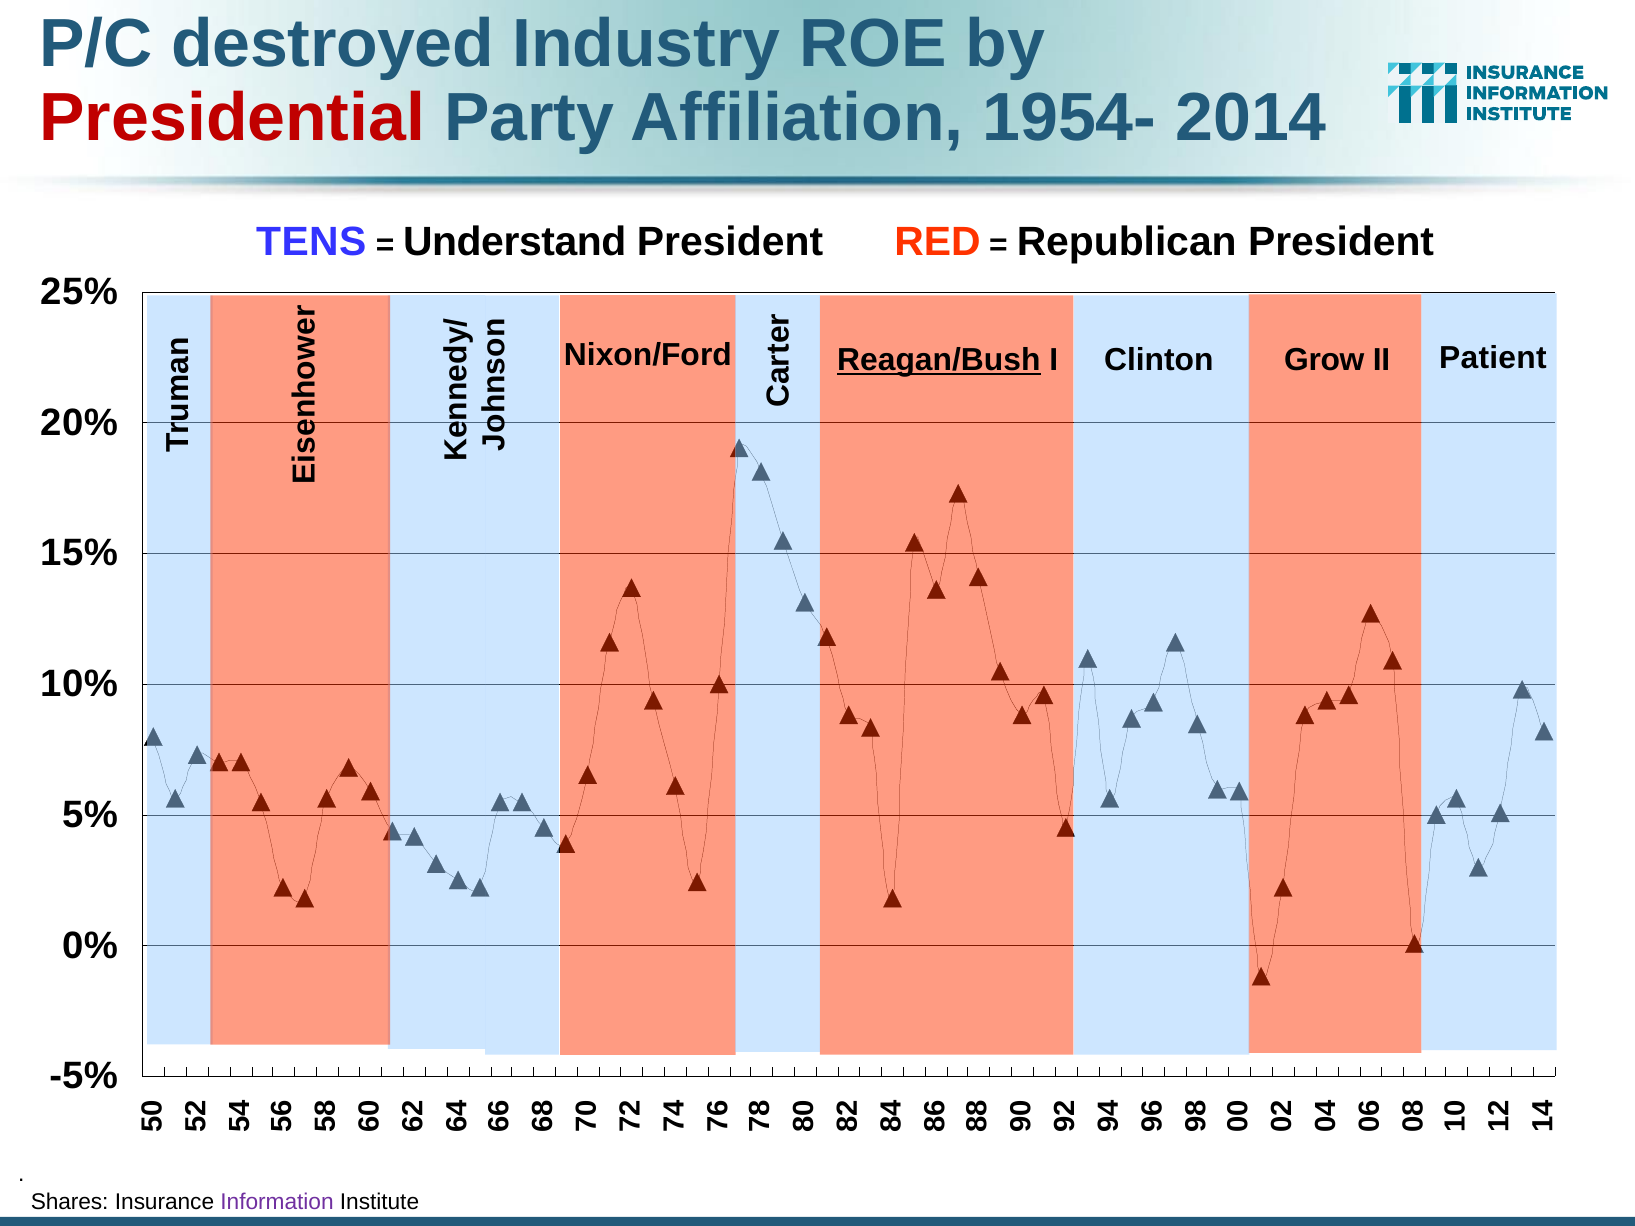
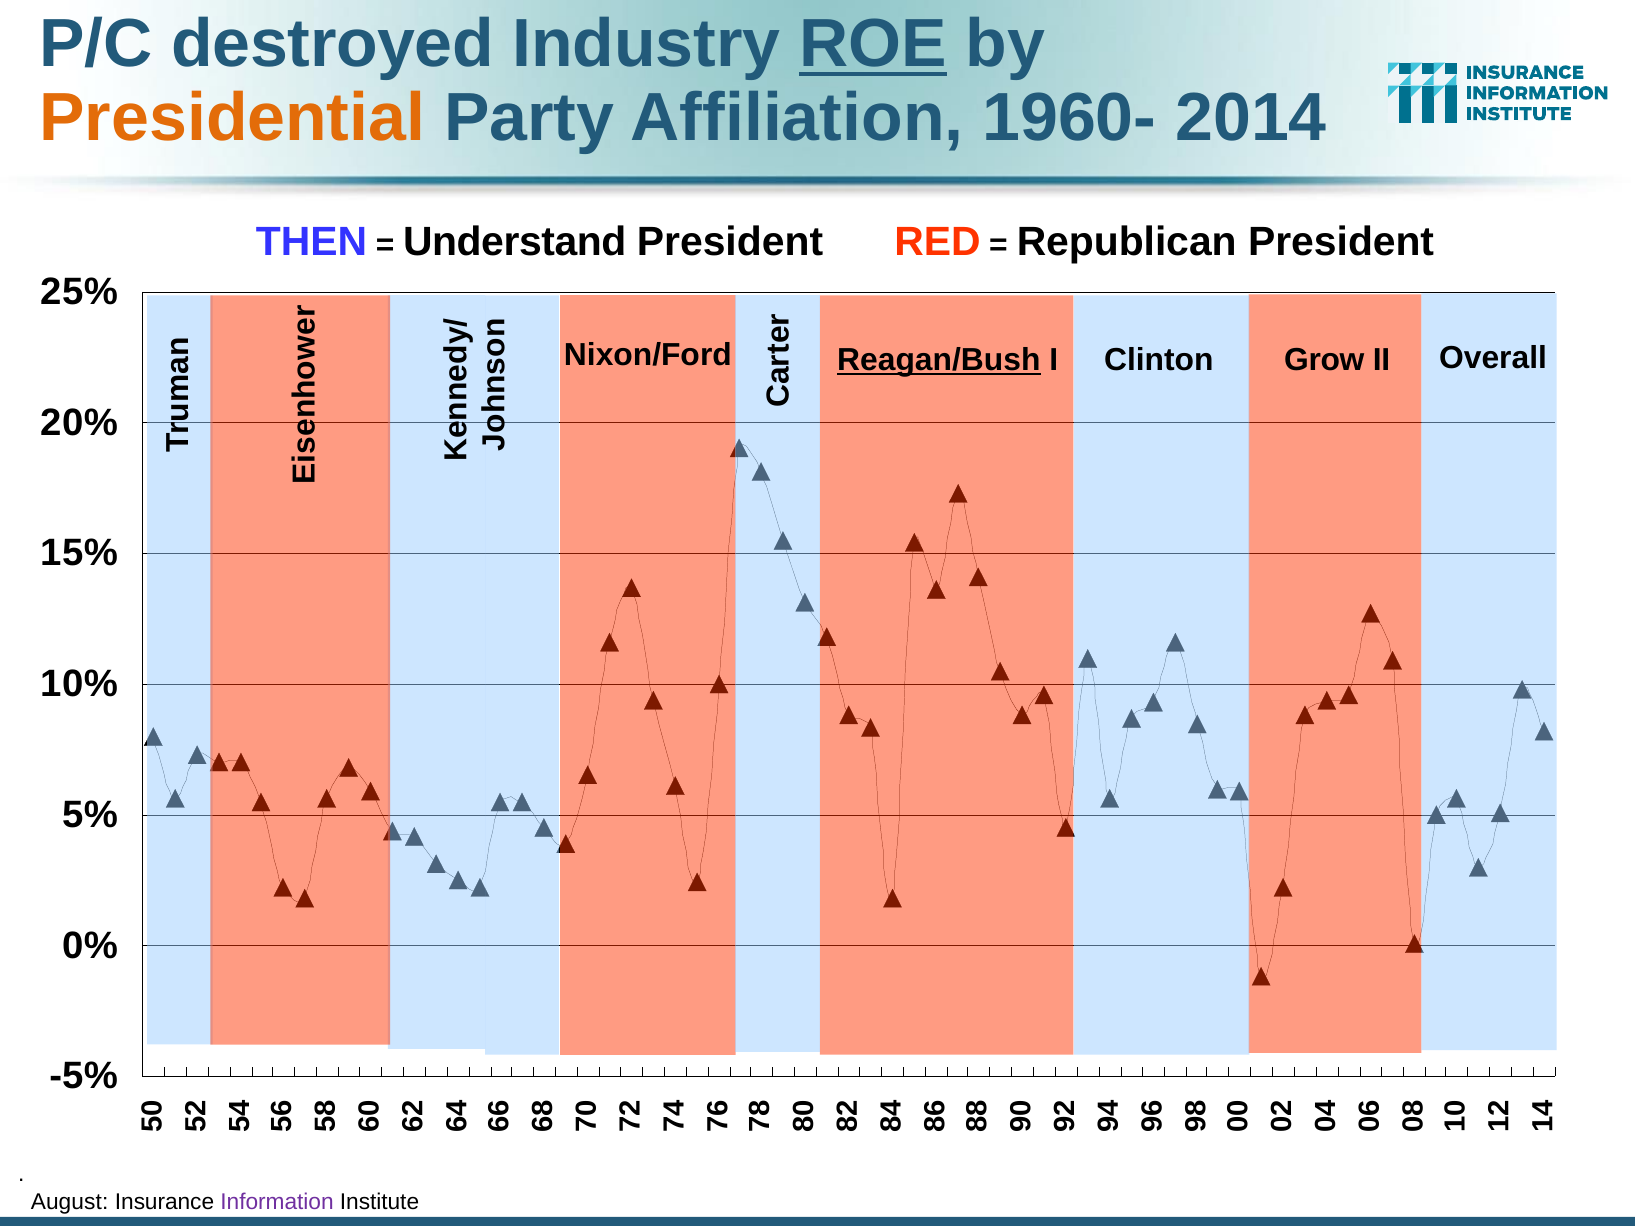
ROE underline: none -> present (873, 44)
Presidential colour: red -> orange (232, 118)
1954-: 1954- -> 1960- (1069, 118)
TENS: TENS -> THEN (312, 242)
Patient: Patient -> Overall (1493, 358)
Shares: Shares -> August (70, 1202)
